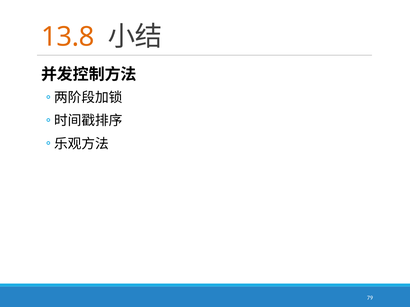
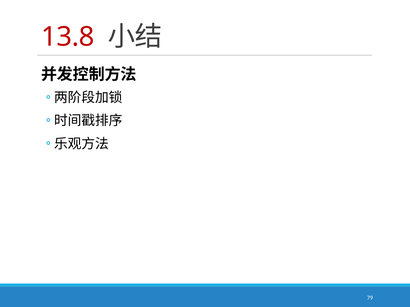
13.8 colour: orange -> red (68, 37)
